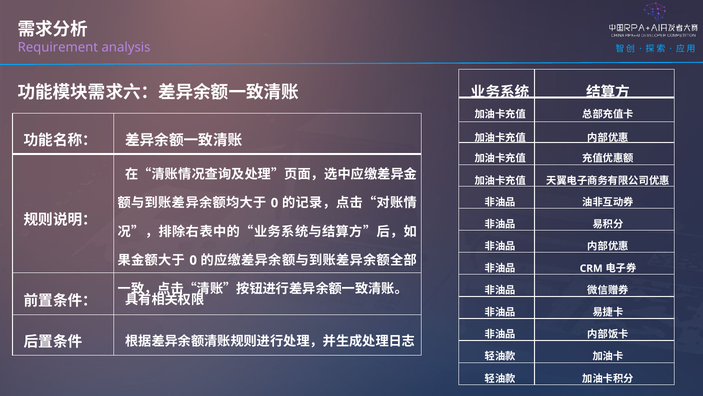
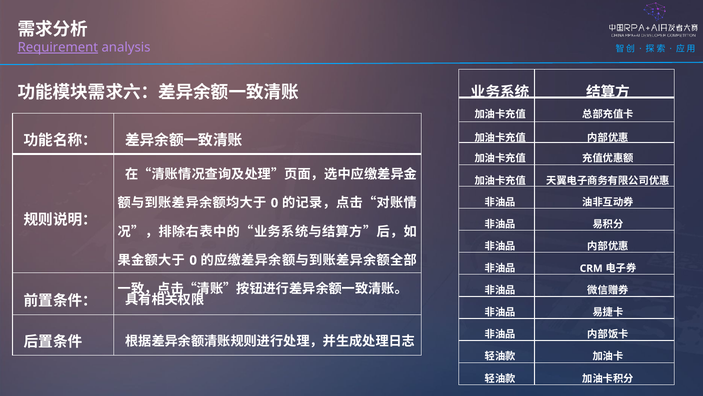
Requirement underline: none -> present (58, 47)
